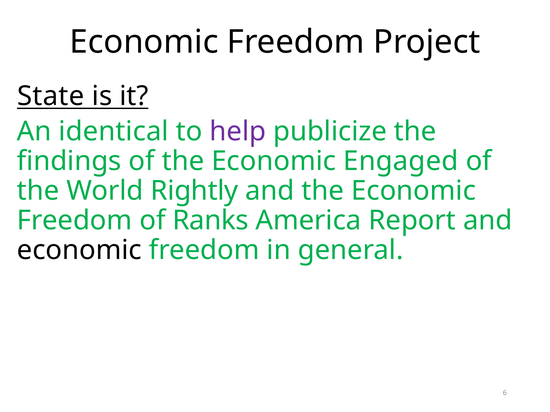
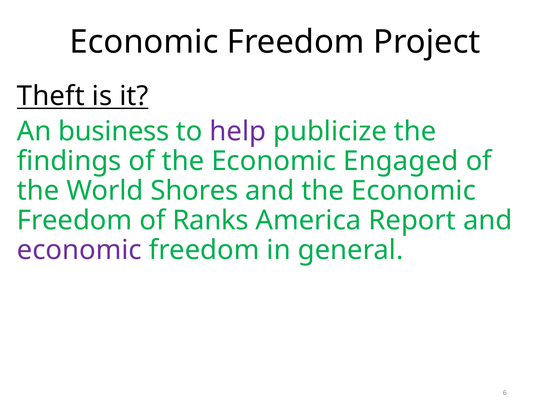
State: State -> Theft (51, 96)
identical: identical -> business (114, 131)
Rightly: Rightly -> Shores (194, 191)
economic colour: black -> purple (79, 250)
